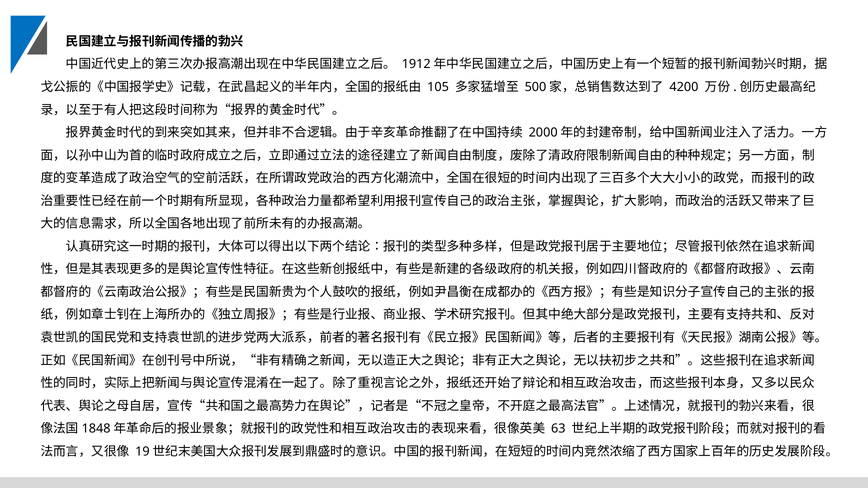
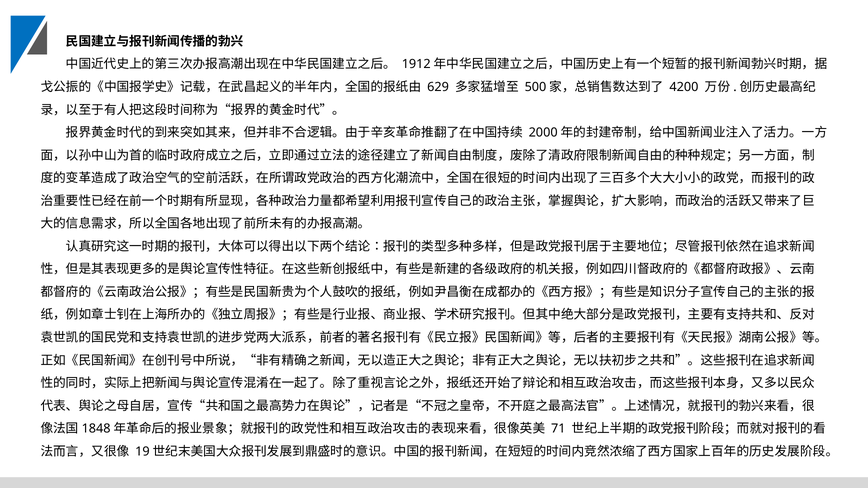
105: 105 -> 629 (438, 87)
63: 63 -> 71 (558, 429)
